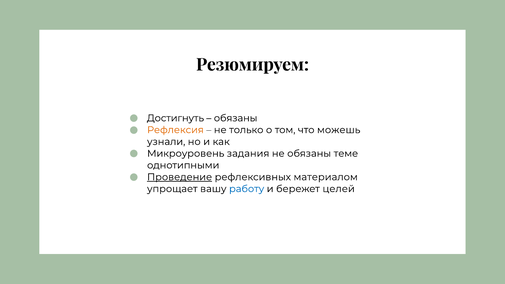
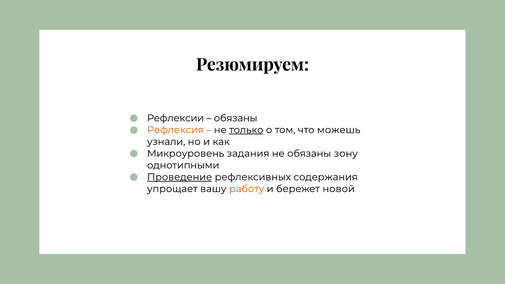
Достигнуть: Достигнуть -> Рефлексии (175, 118)
только underline: none -> present (246, 130)
теме: теме -> зону (346, 154)
материалом: материалом -> содержания (326, 177)
работу colour: blue -> orange (247, 189)
целей: целей -> новой (339, 189)
